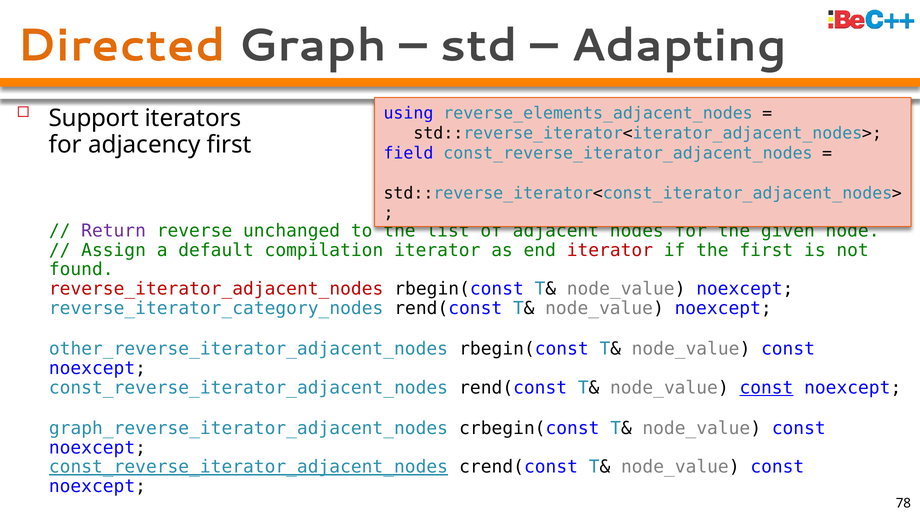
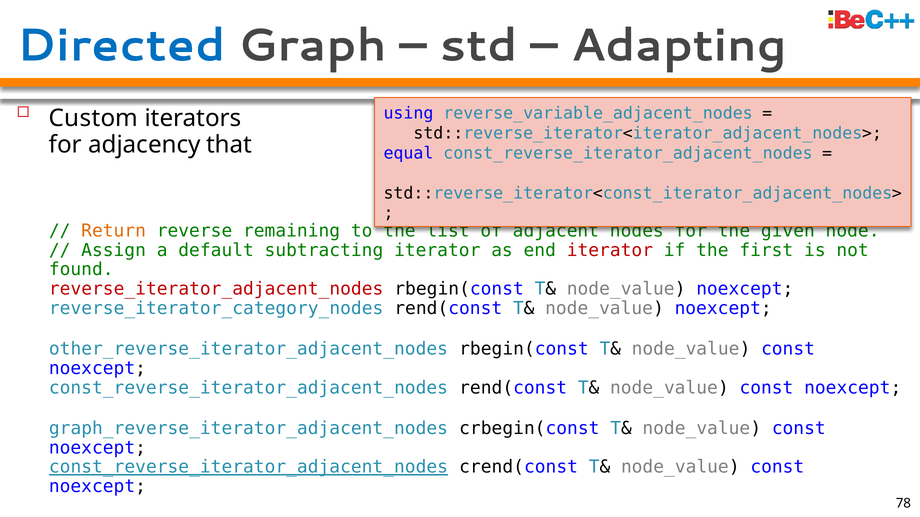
Directed colour: orange -> blue (121, 46)
reverse_elements_adjacent_nodes: reverse_elements_adjacent_nodes -> reverse_variable_adjacent_nodes (598, 113)
Support: Support -> Custom (94, 119)
adjacency first: first -> that (229, 145)
field: field -> equal (408, 153)
Return colour: purple -> orange (114, 231)
unchanged: unchanged -> remaining (292, 231)
compilation: compilation -> subtracting (324, 251)
const underline: present -> none (766, 388)
